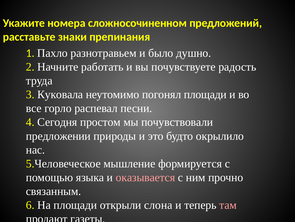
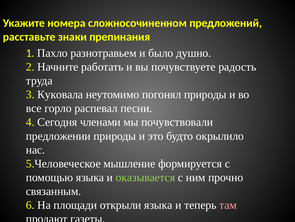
погонял площади: площади -> природы (205, 94)
простом: простом -> членами (100, 122)
оказывается colour: pink -> light green (145, 177)
открыли слона: слона -> языка (158, 204)
